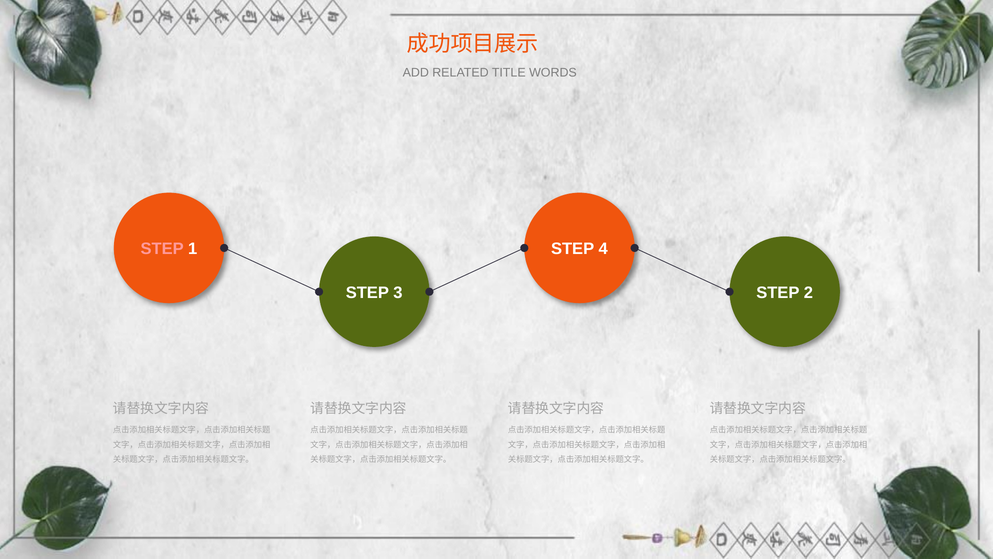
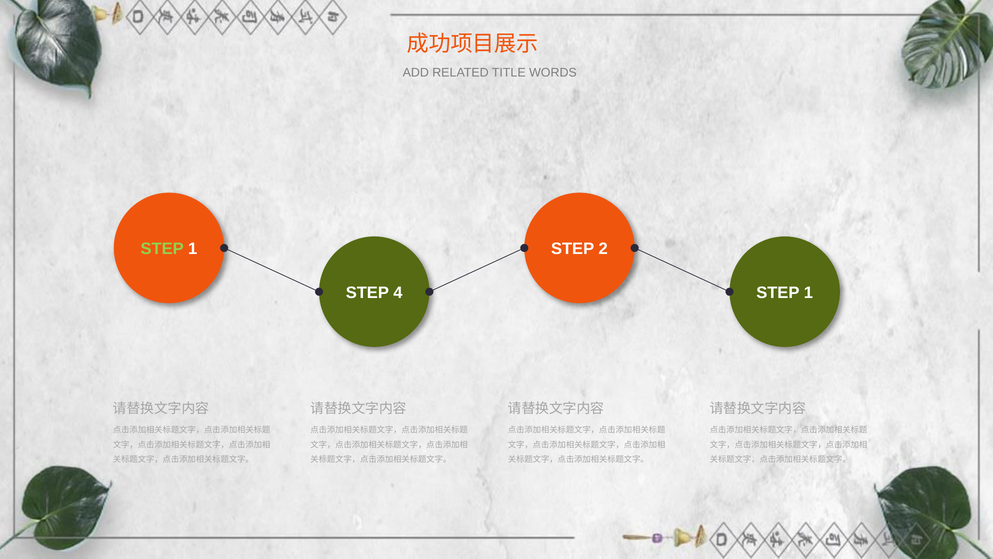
STEP colour: pink -> light green (162, 249)
4: 4 -> 2 (603, 249)
3: 3 -> 4 (398, 293)
2: 2 -> 1 (808, 293)
